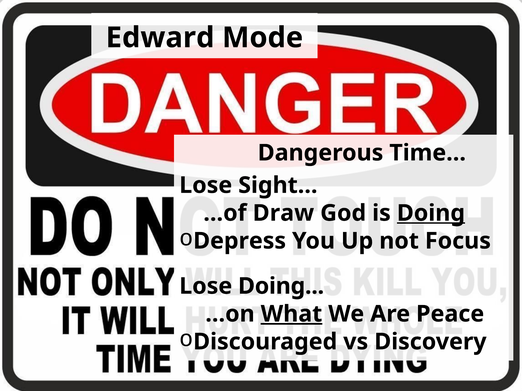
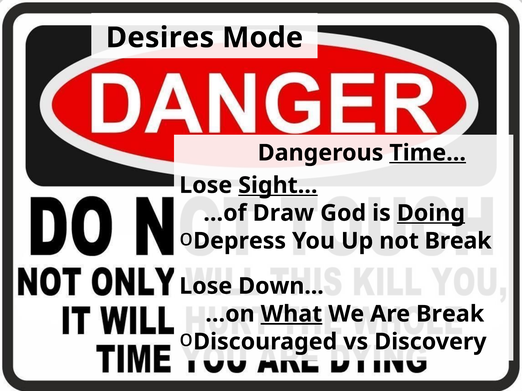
Edward: Edward -> Desires (160, 38)
Time… underline: none -> present (428, 153)
Sight… underline: none -> present (278, 186)
not Focus: Focus -> Break (458, 241)
Lose Doing: Doing -> Down (281, 286)
Are Peace: Peace -> Break (450, 314)
